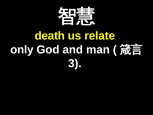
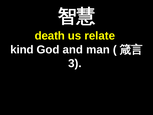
only: only -> kind (22, 49)
